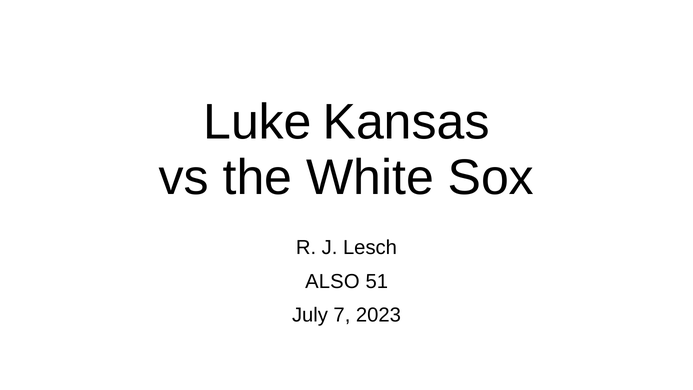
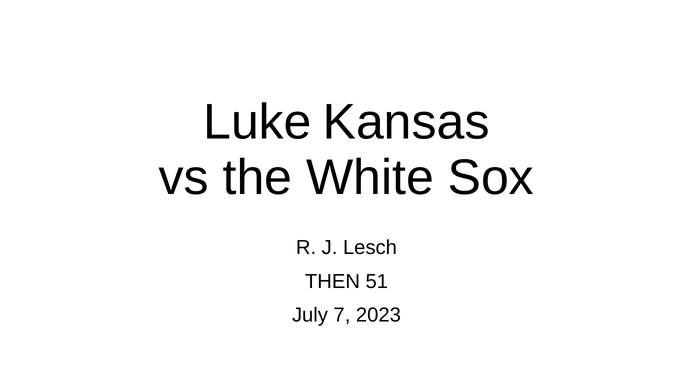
ALSO: ALSO -> THEN (332, 281)
